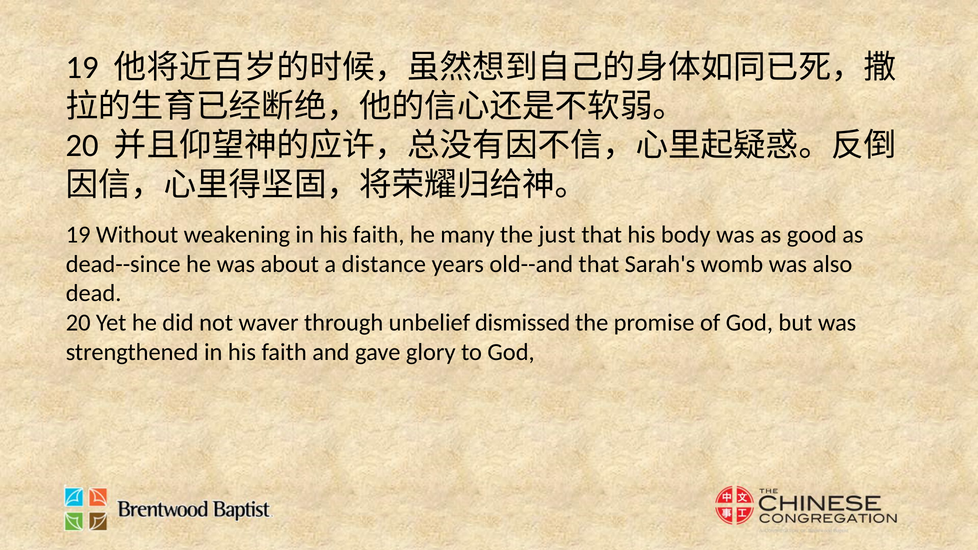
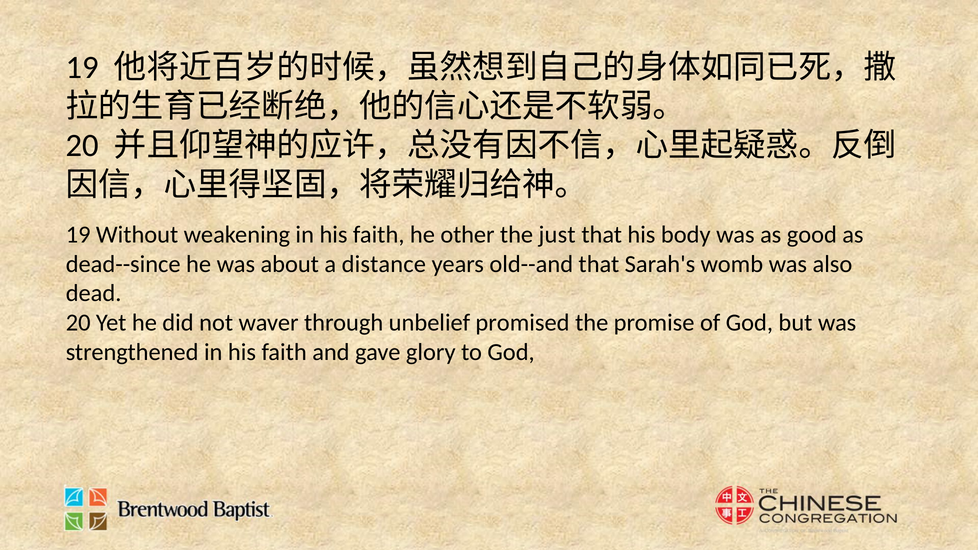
many: many -> other (467, 235)
dismissed: dismissed -> promised (523, 323)
